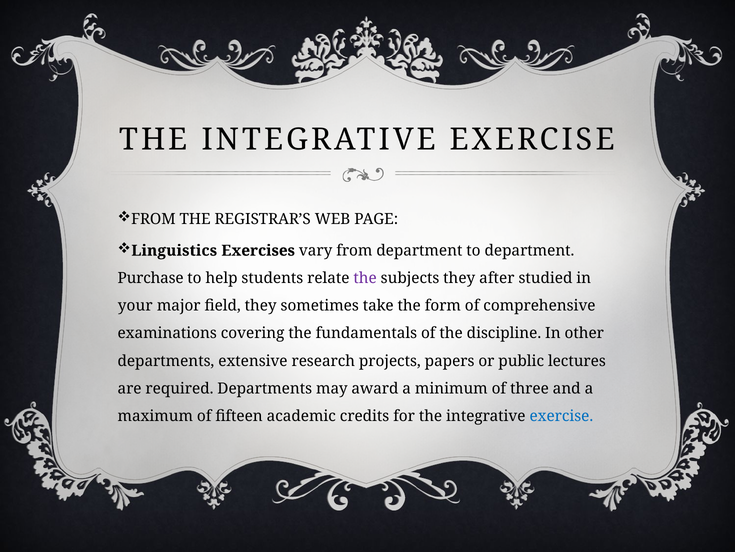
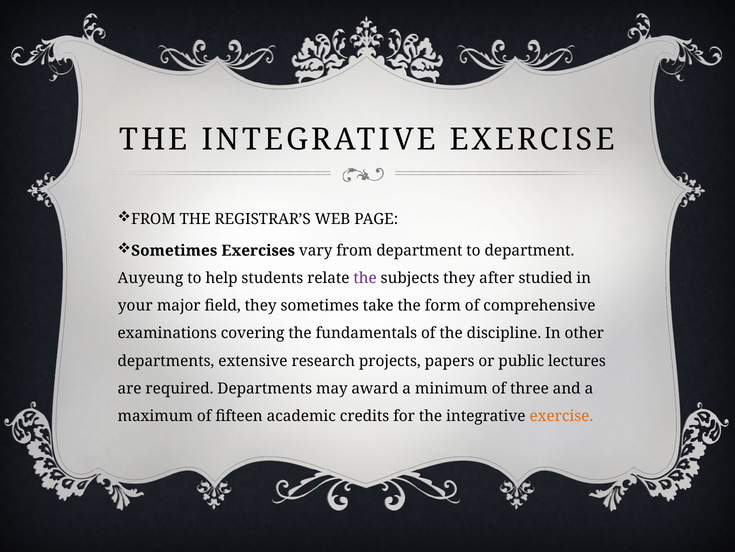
Linguistics: Linguistics -> Sometimes (174, 250)
Purchase: Purchase -> Auyeung (150, 278)
exercise colour: blue -> orange (561, 416)
